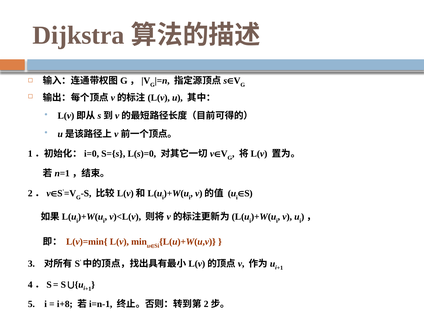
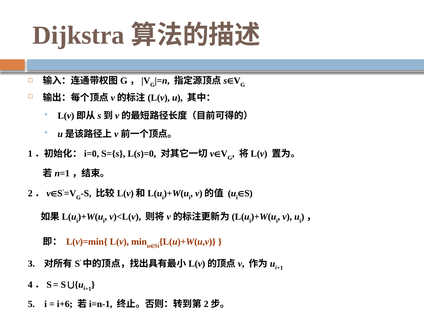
i+8: i+8 -> i+6 (65, 304)
